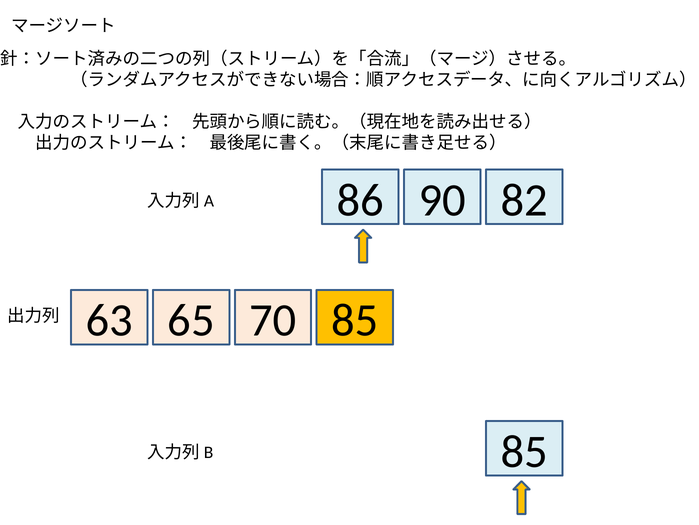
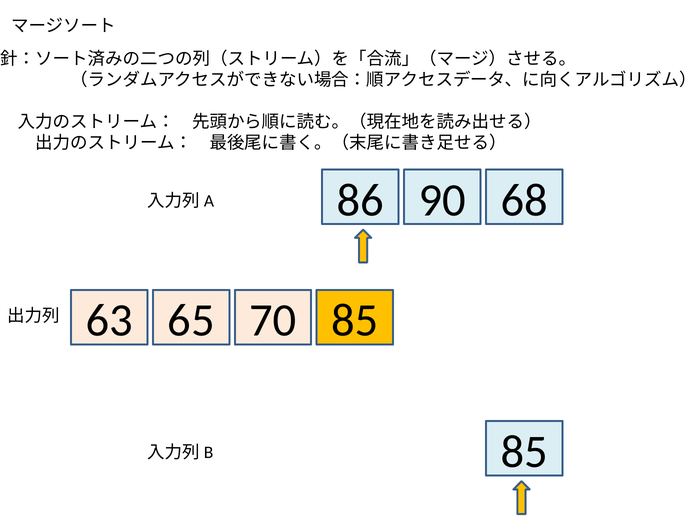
82: 82 -> 68 (524, 200)
